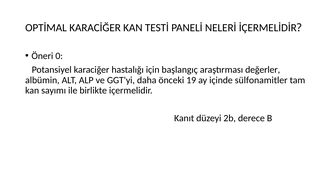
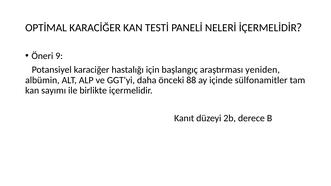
0: 0 -> 9 (59, 56)
değerler: değerler -> yeniden (263, 70)
19: 19 -> 88 (191, 80)
